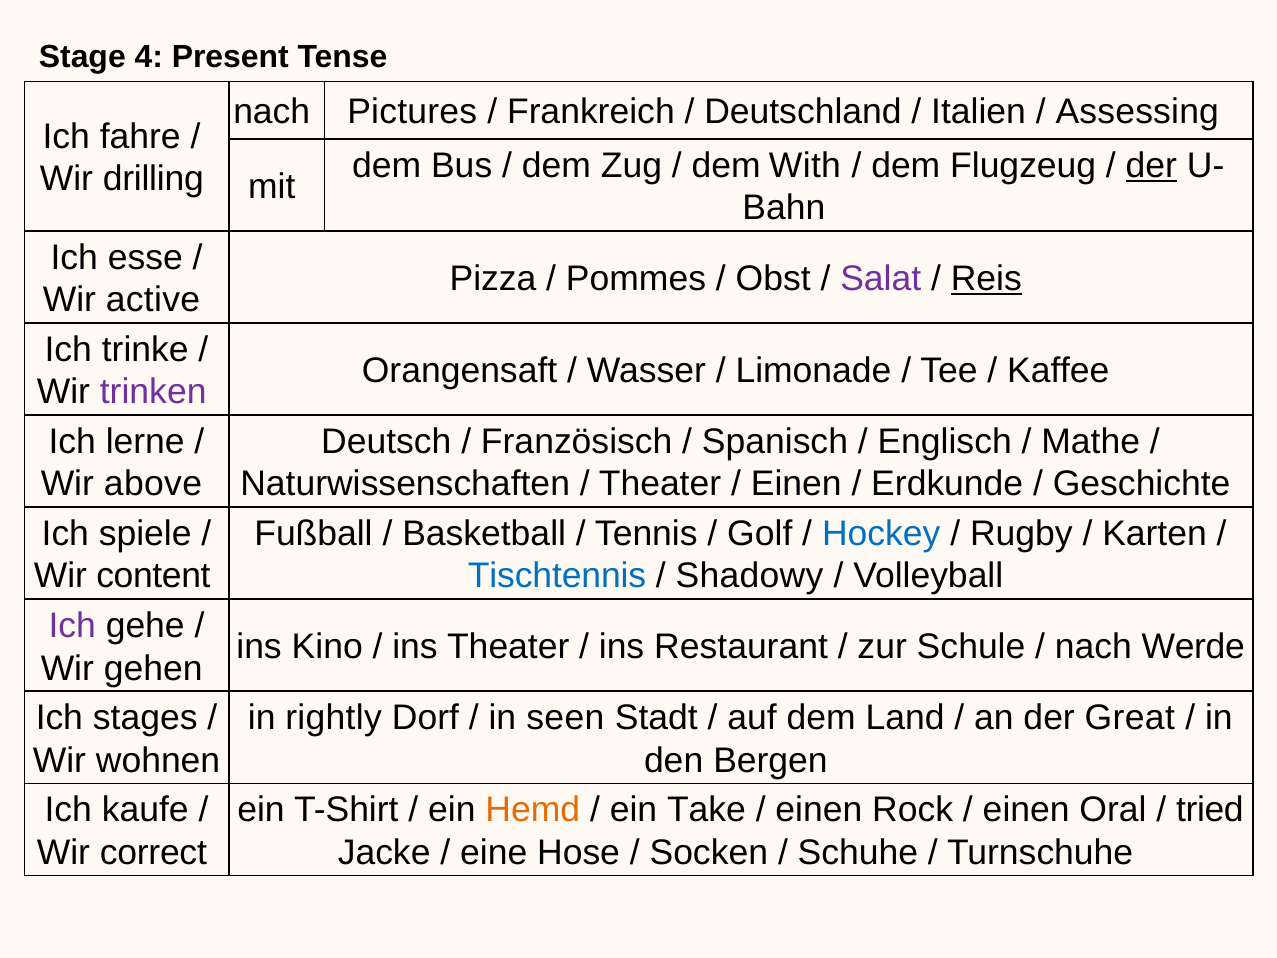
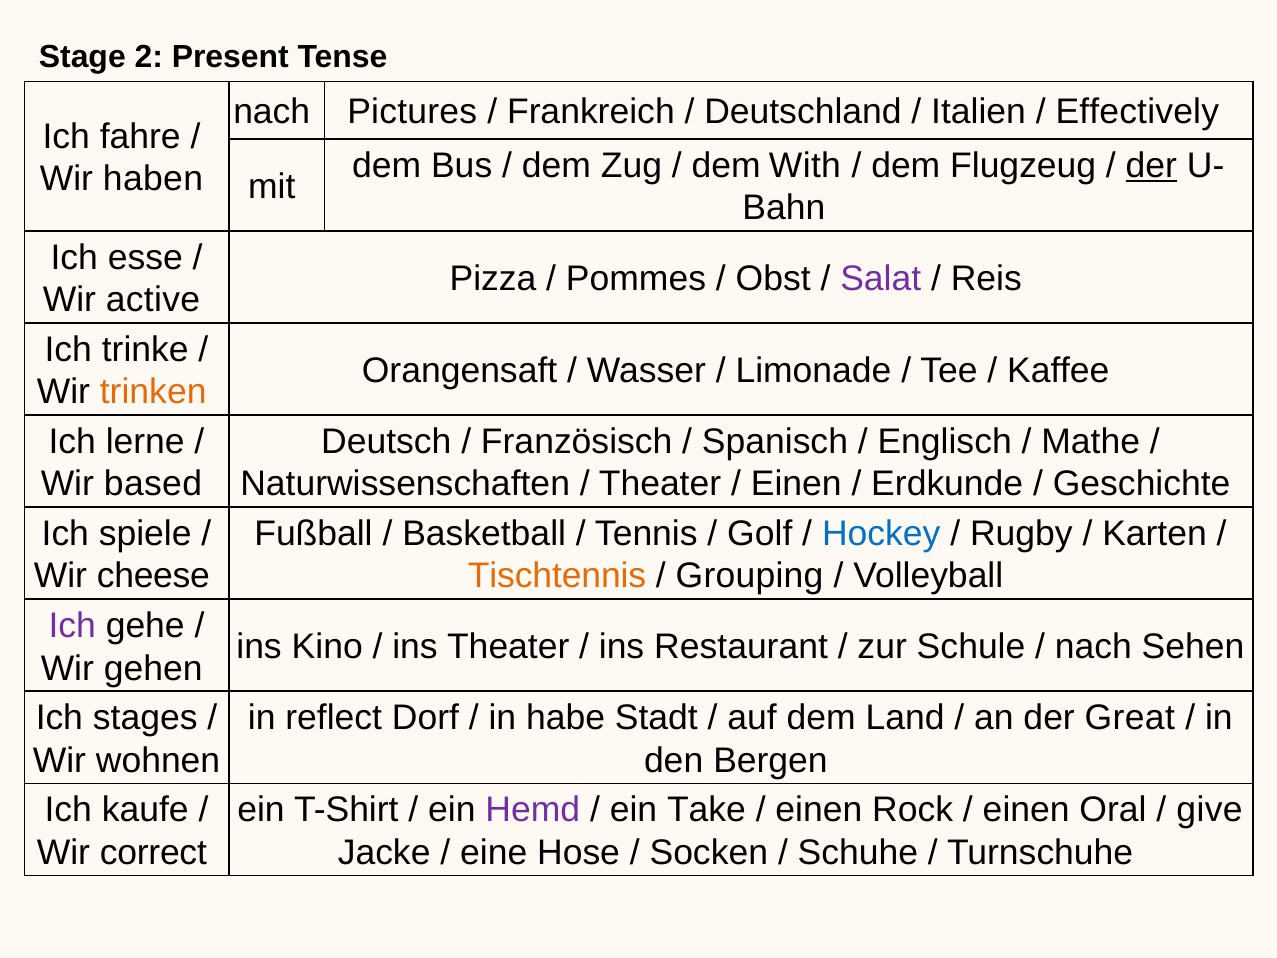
4: 4 -> 2 (149, 57)
Assessing: Assessing -> Effectively (1137, 112)
drilling: drilling -> haben (153, 179)
Reis underline: present -> none (986, 279)
trinken colour: purple -> orange (153, 392)
above: above -> based (153, 484)
content: content -> cheese (153, 576)
Tischtennis colour: blue -> orange (557, 576)
Shadowy: Shadowy -> Grouping (750, 576)
Werde: Werde -> Sehen (1193, 647)
rightly: rightly -> reflect (334, 718)
seen: seen -> habe (566, 718)
Hemd colour: orange -> purple (533, 810)
tried: tried -> give (1210, 810)
